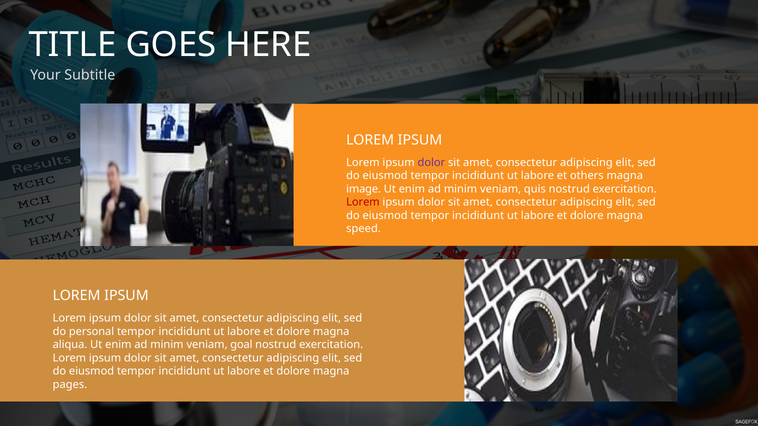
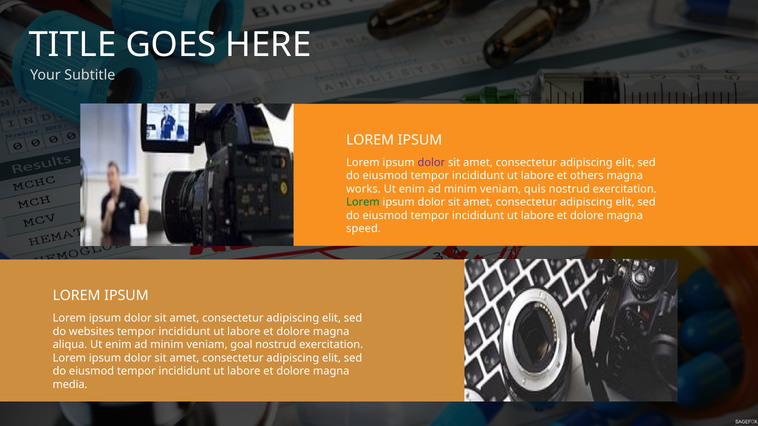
image: image -> works (363, 189)
Lorem colour: red -> green (363, 202)
personal: personal -> websites (92, 332)
pages: pages -> media (70, 385)
